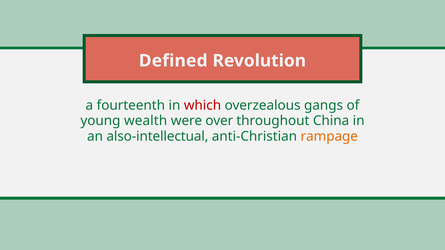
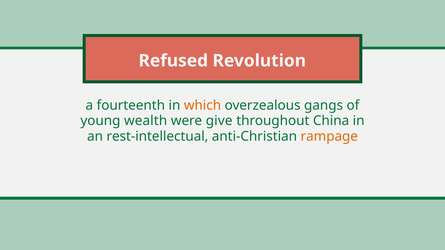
Defined: Defined -> Refused (173, 61)
which colour: red -> orange (202, 106)
over: over -> give (219, 121)
also-intellectual: also-intellectual -> rest-intellectual (157, 136)
